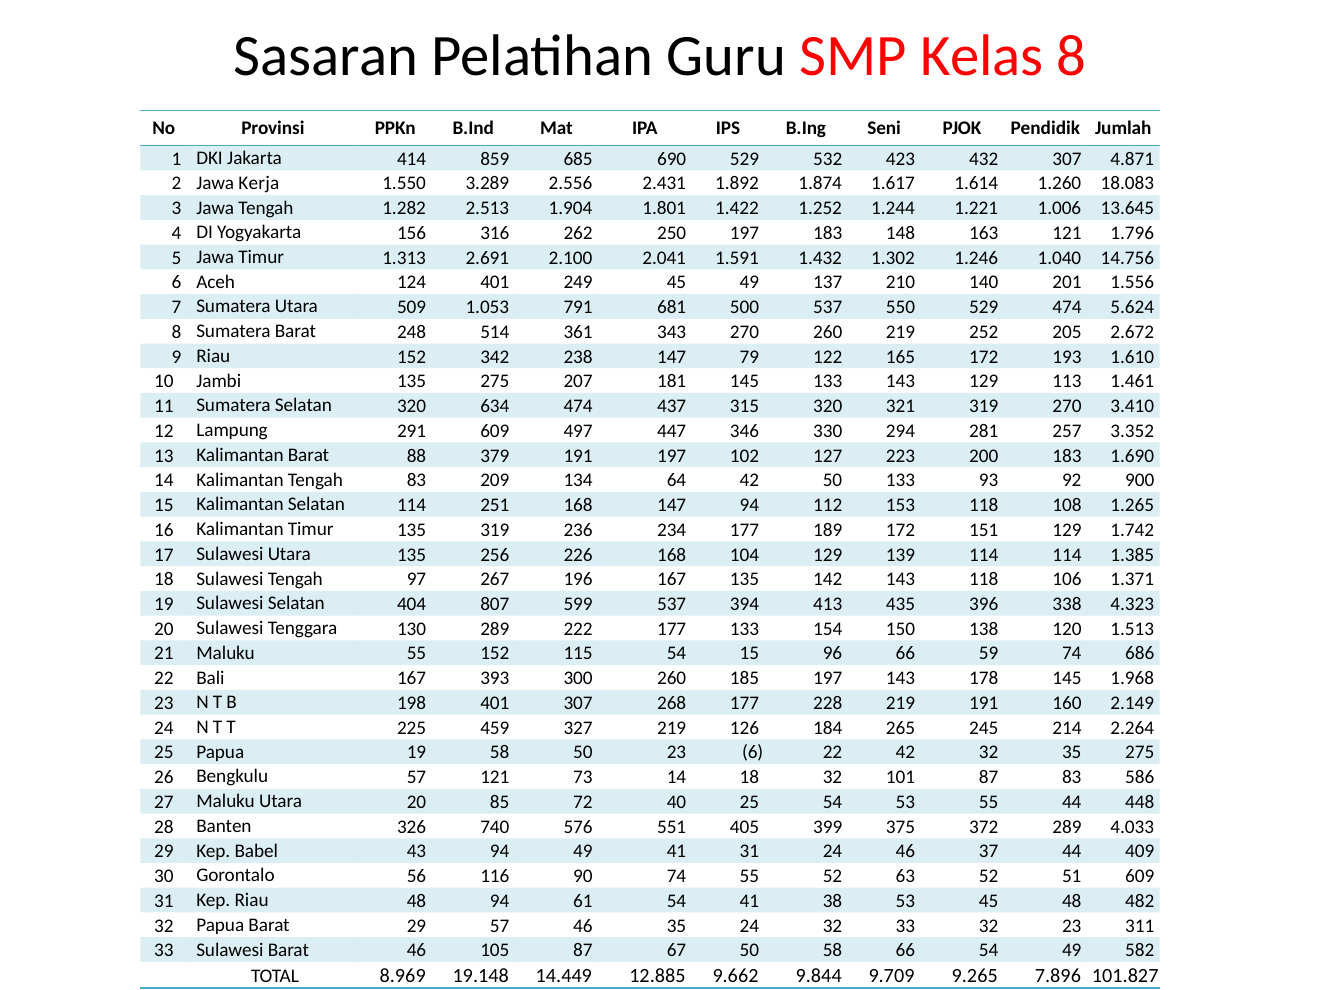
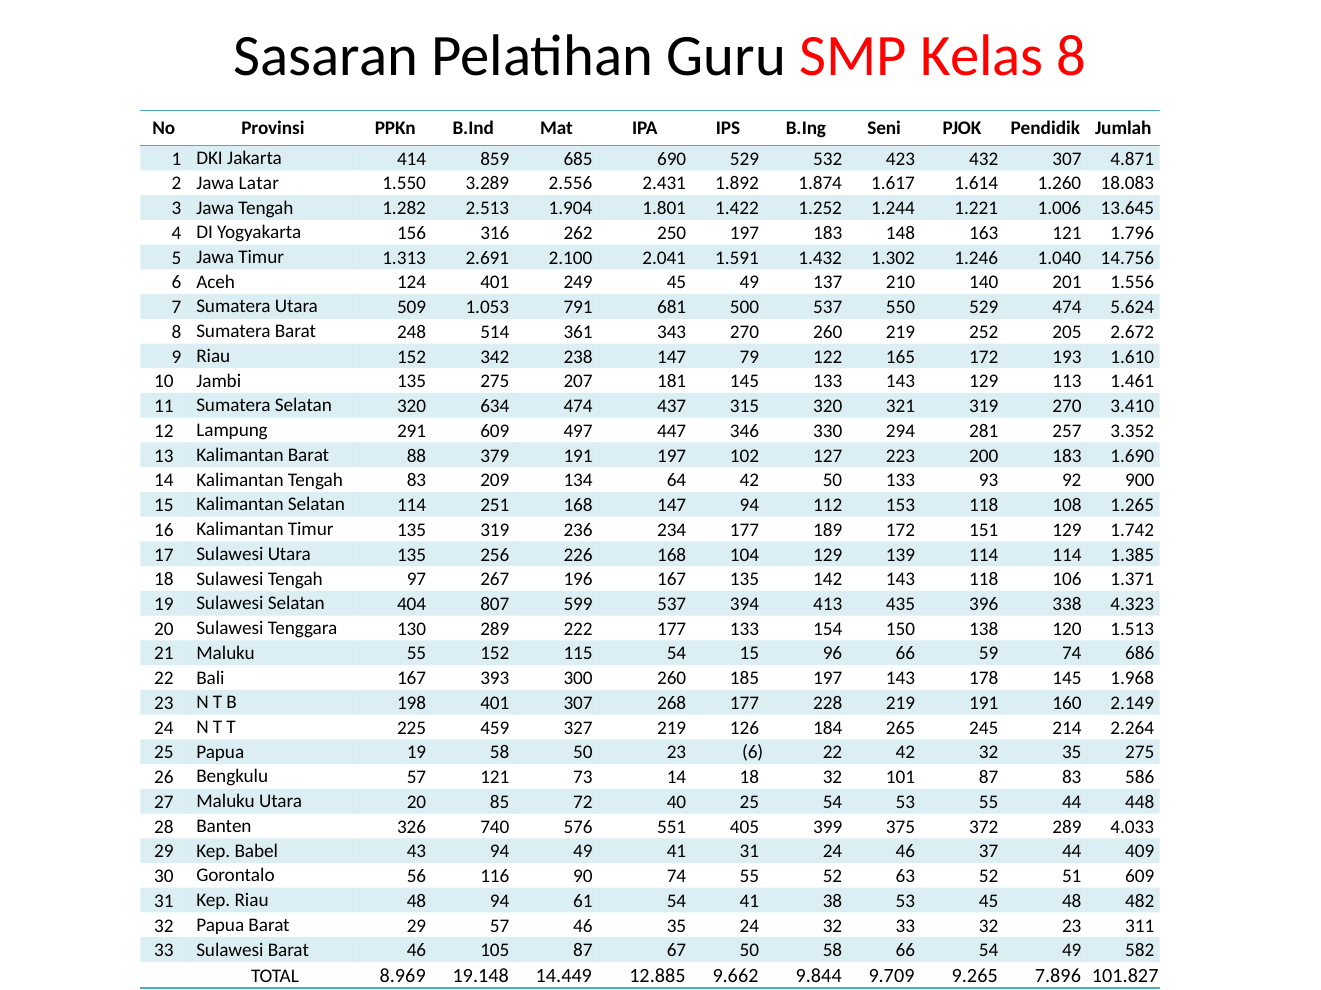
Kerja: Kerja -> Latar (259, 183)
